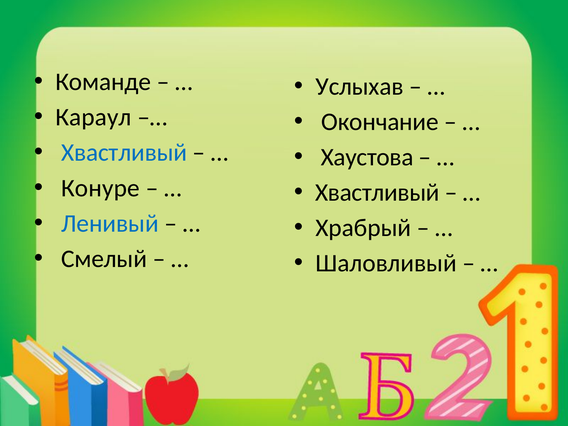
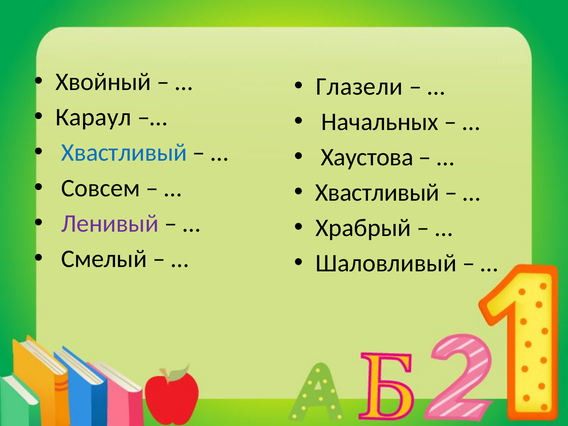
Команде: Команде -> Хвойный (103, 82)
Услыхав: Услыхав -> Глазели (359, 86)
Окончание: Окончание -> Начальных (380, 122)
Конуре: Конуре -> Совсем (101, 188)
Ленивый colour: blue -> purple (110, 223)
